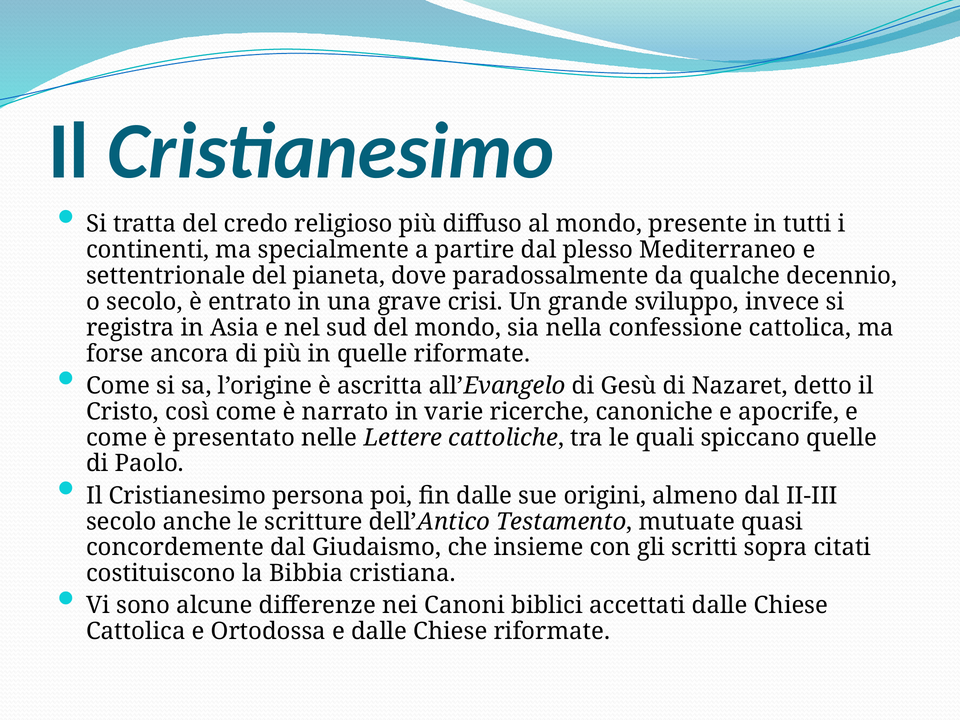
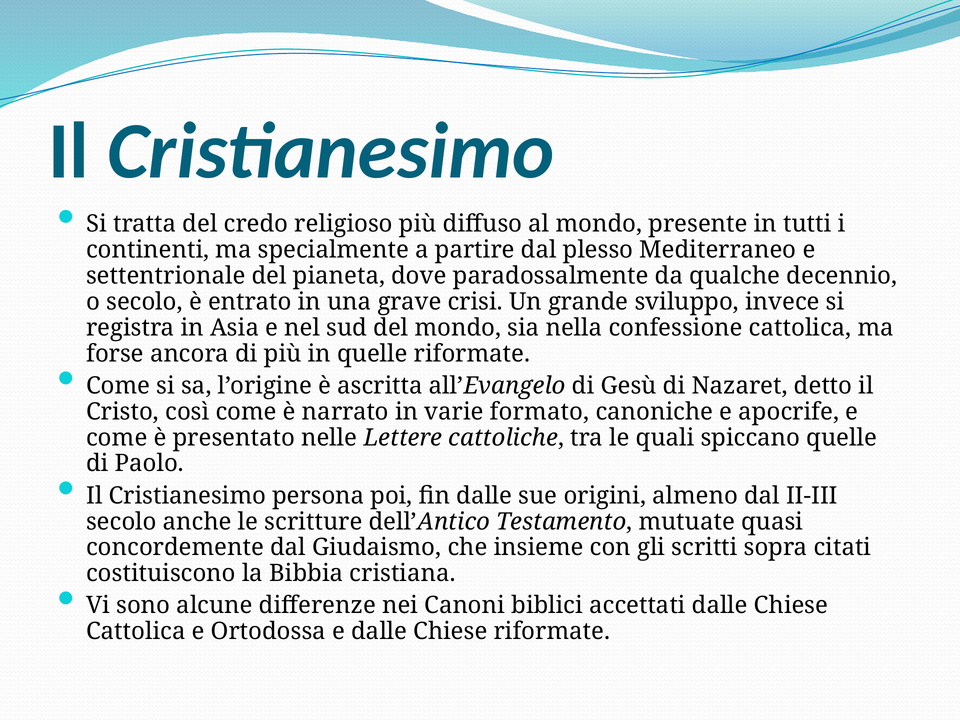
ricerche: ricerche -> formato (540, 412)
